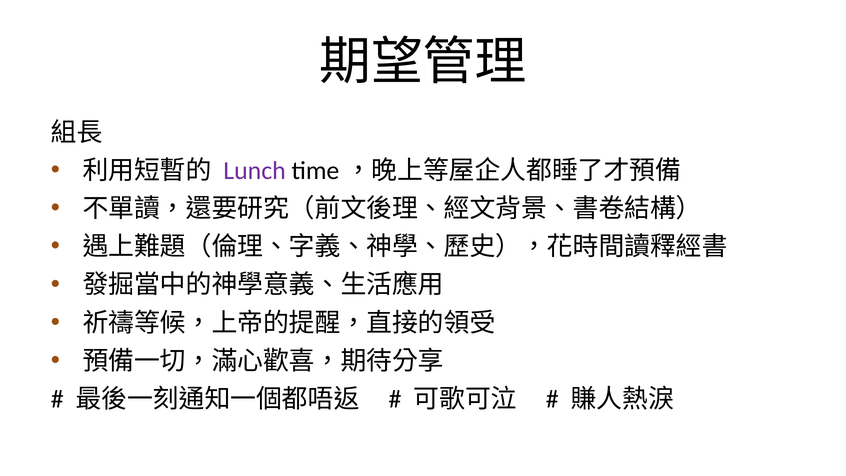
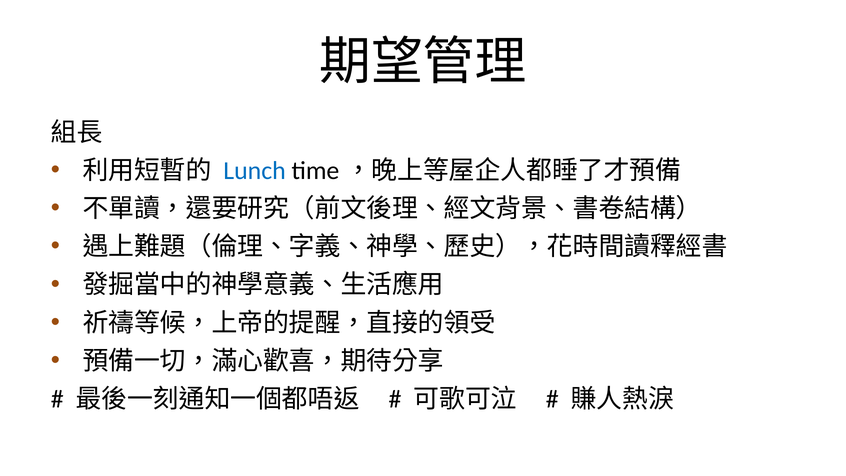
Lunch colour: purple -> blue (255, 171)
